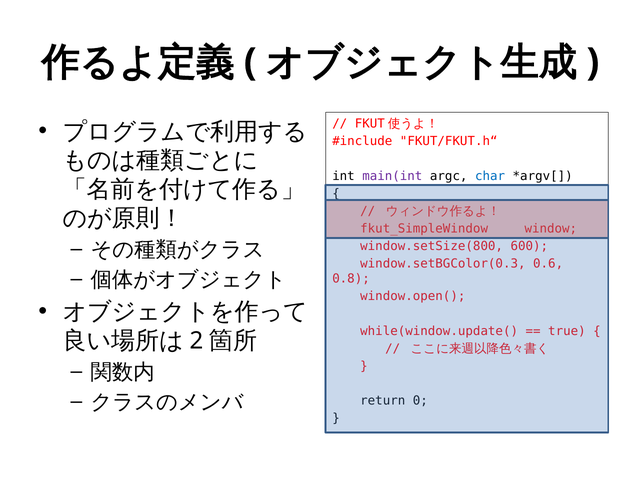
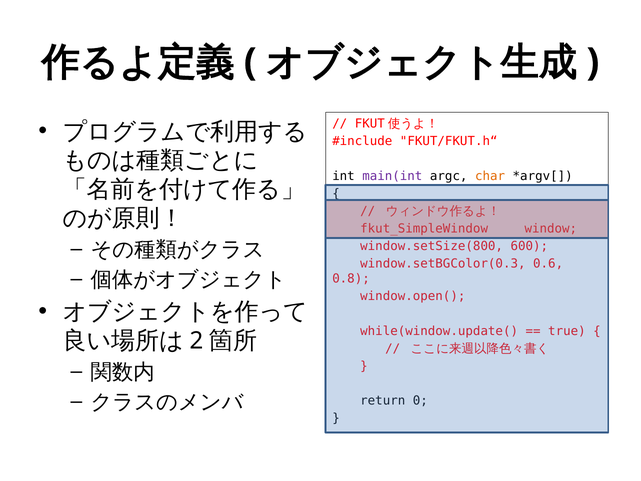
char colour: blue -> orange (490, 176)
